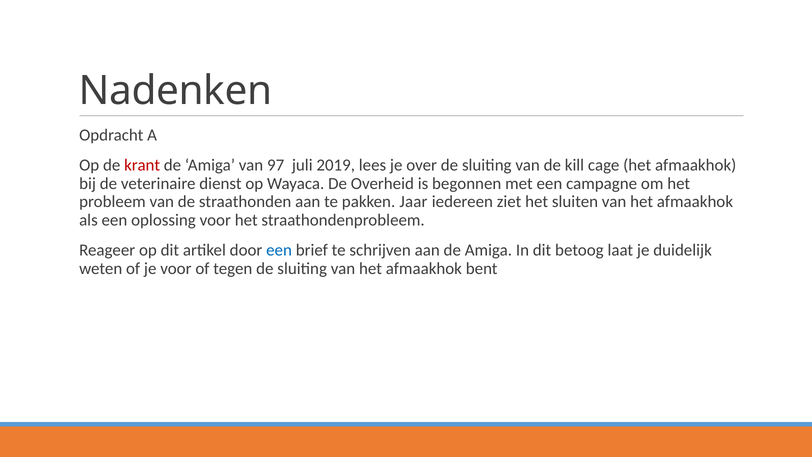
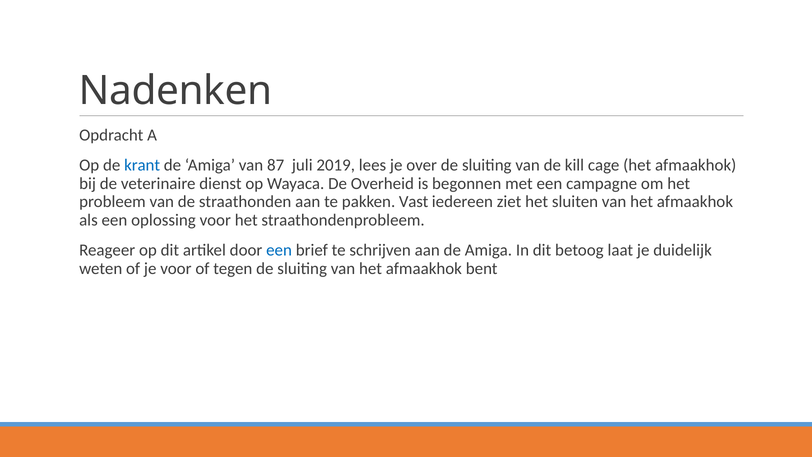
krant colour: red -> blue (142, 165)
97: 97 -> 87 (276, 165)
Jaar: Jaar -> Vast (414, 202)
